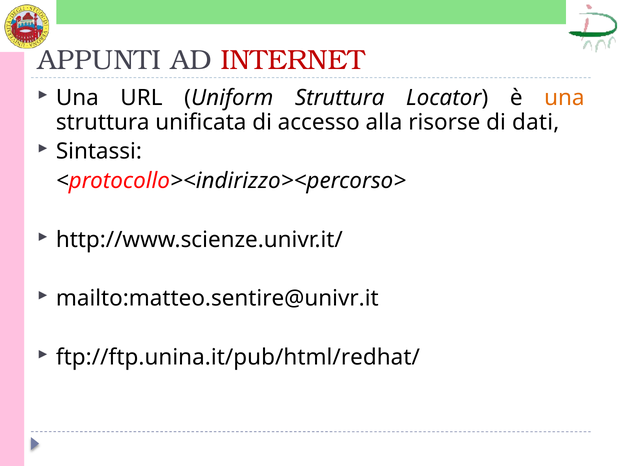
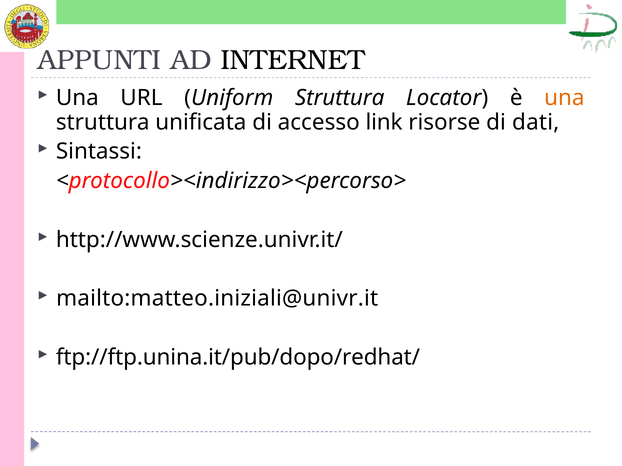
INTERNET colour: red -> black (293, 60)
alla: alla -> link (384, 122)
mailto:matteo.sentire@univr.it: mailto:matteo.sentire@univr.it -> mailto:matteo.iniziali@univr.it (217, 299)
ftp://ftp.unina.it/pub/html/redhat/: ftp://ftp.unina.it/pub/html/redhat/ -> ftp://ftp.unina.it/pub/dopo/redhat/ (238, 358)
